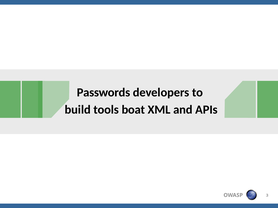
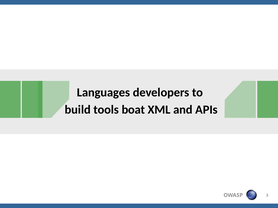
Passwords: Passwords -> Languages (103, 93)
